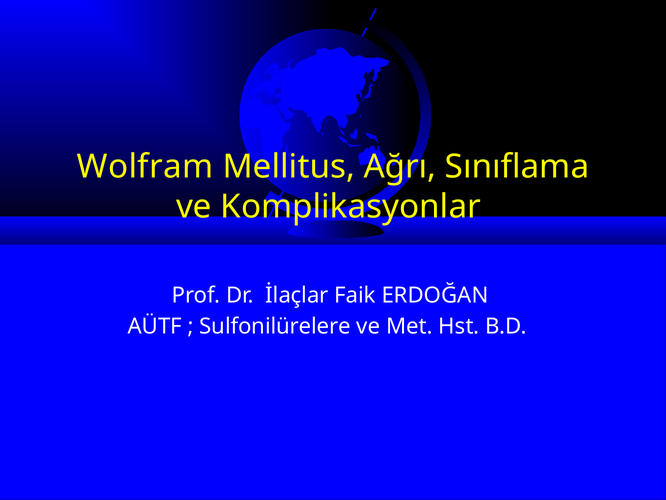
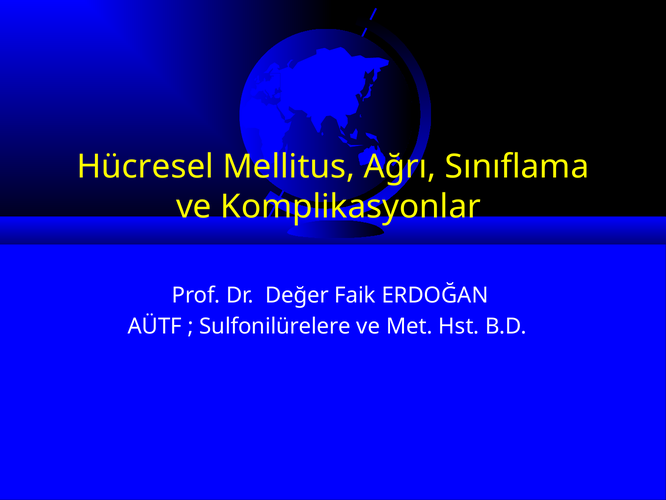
Wolfram: Wolfram -> Hücresel (145, 167)
İlaçlar: İlaçlar -> Değer (297, 295)
